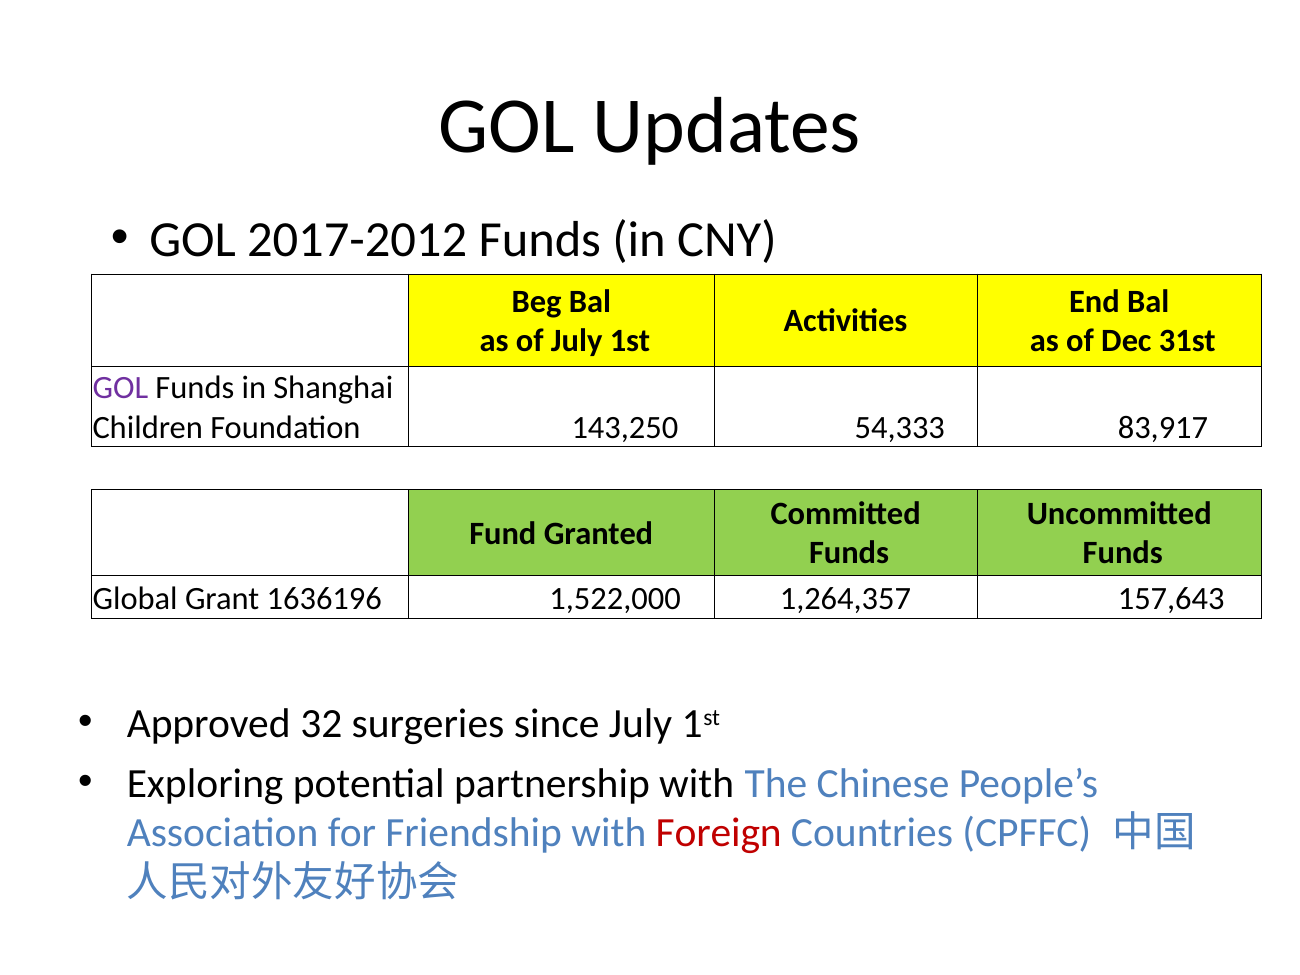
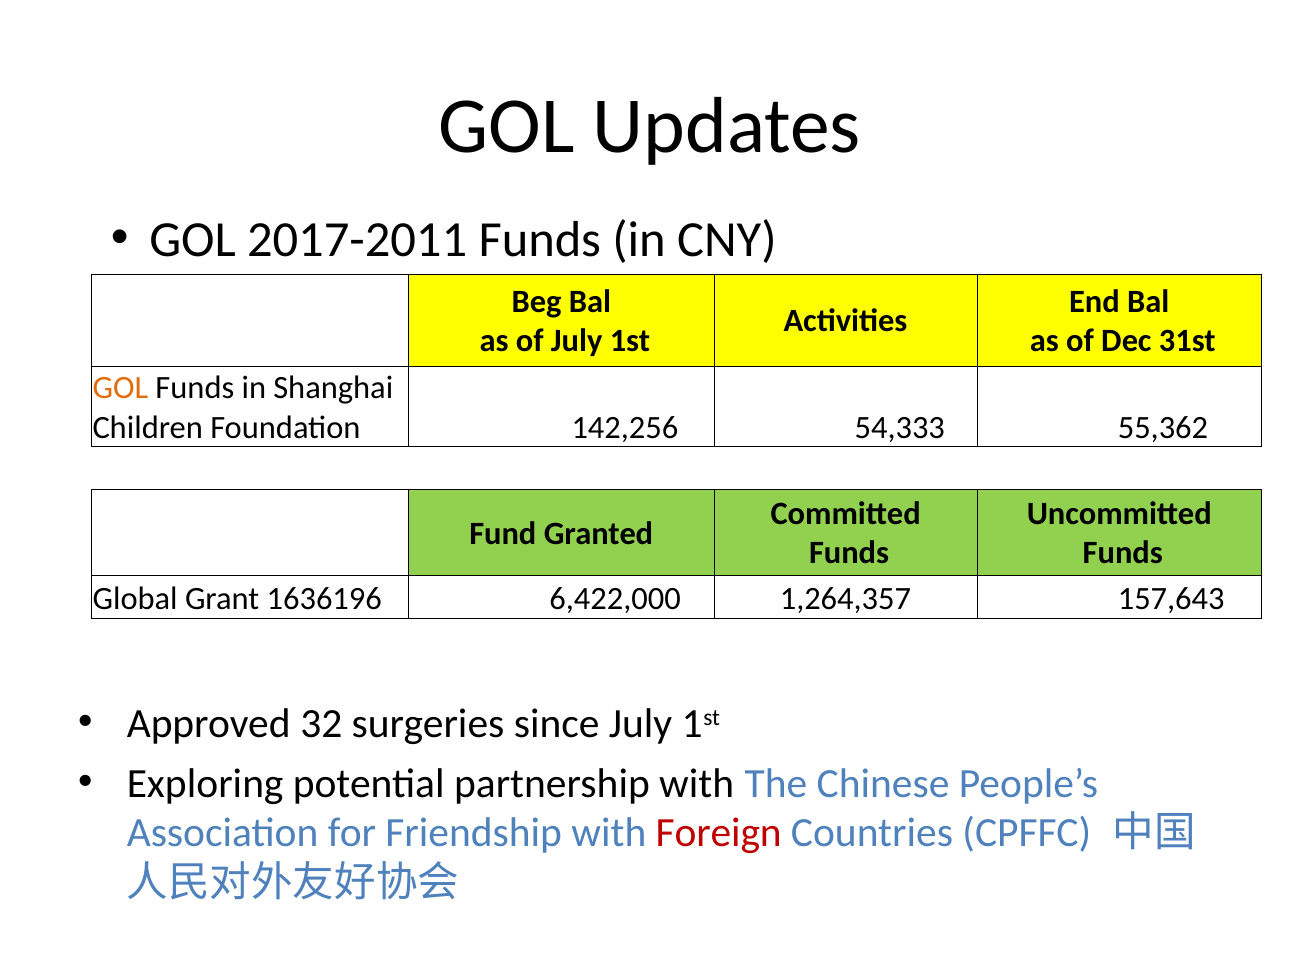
2017-2012: 2017-2012 -> 2017-2011 (357, 240)
GOL colour: purple -> orange (120, 388)
143,250: 143,250 -> 142,256 (625, 427)
83,917: 83,917 -> 55,362 (1163, 427)
1,522,000: 1,522,000 -> 6,422,000 (615, 599)
